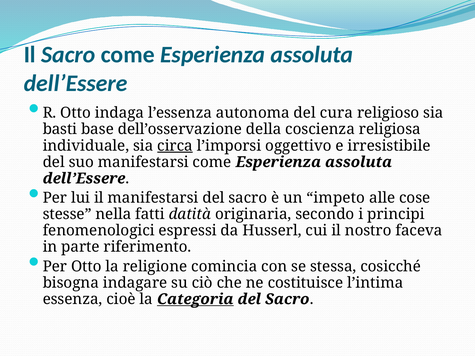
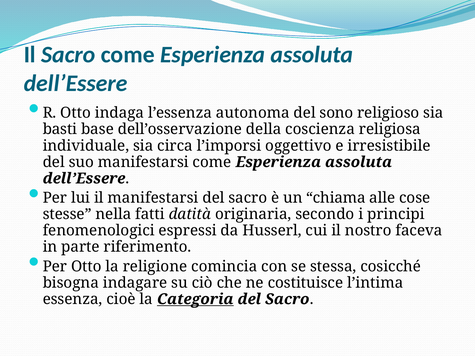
cura: cura -> sono (336, 113)
circa underline: present -> none (175, 146)
impeto: impeto -> chiama (336, 198)
